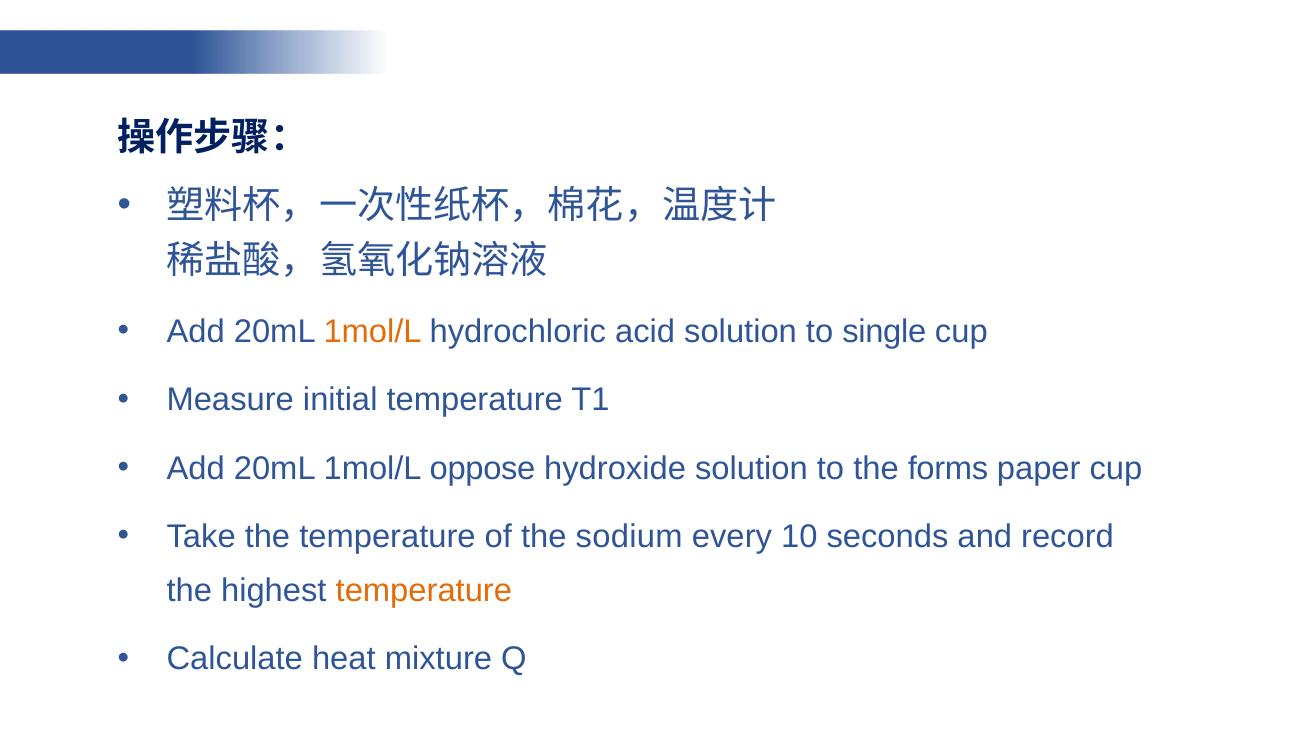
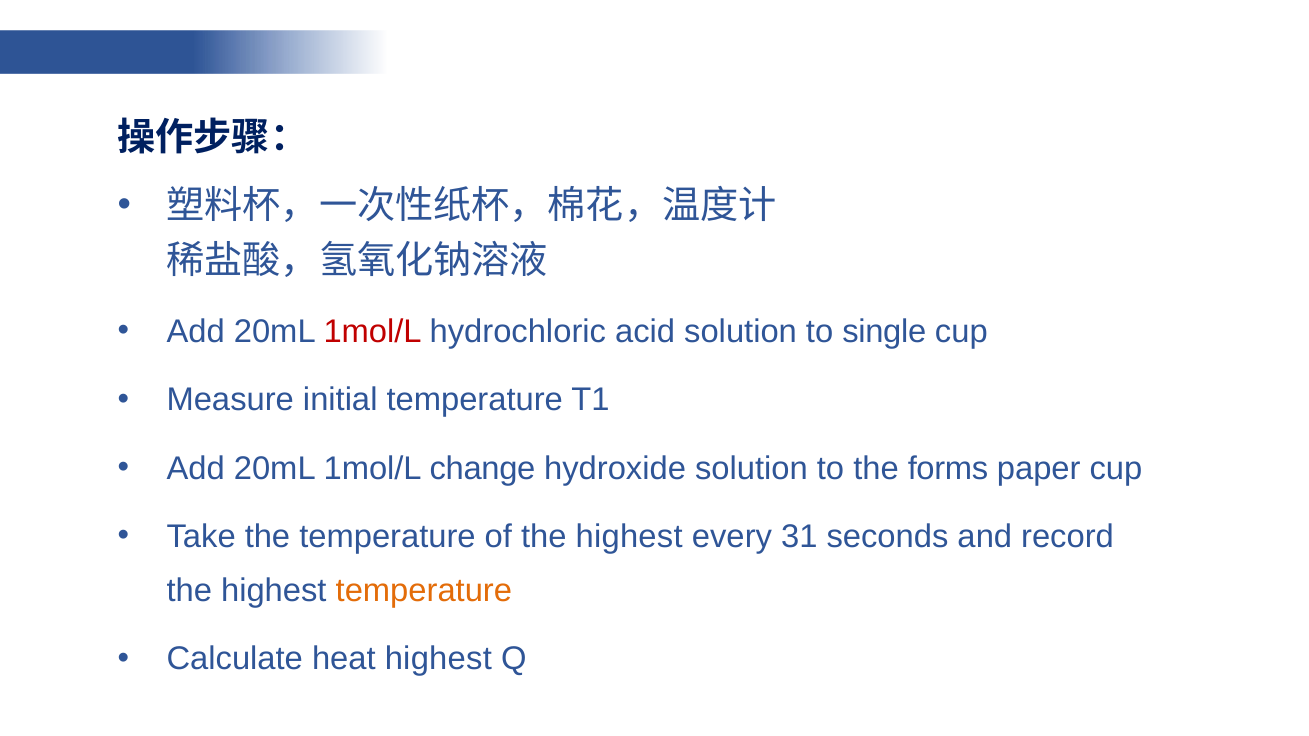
1mol/L colour: orange -> red (373, 332)
oppose: oppose -> change (483, 468)
of the sodium: sodium -> highest (629, 537)
10: 10 -> 31 (799, 537)
heat mixture: mixture -> highest (438, 659)
